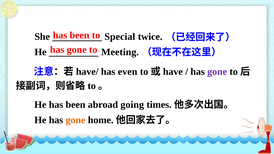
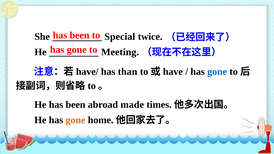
even: even -> than (128, 72)
gone colour: purple -> blue (217, 72)
going: going -> made (132, 105)
